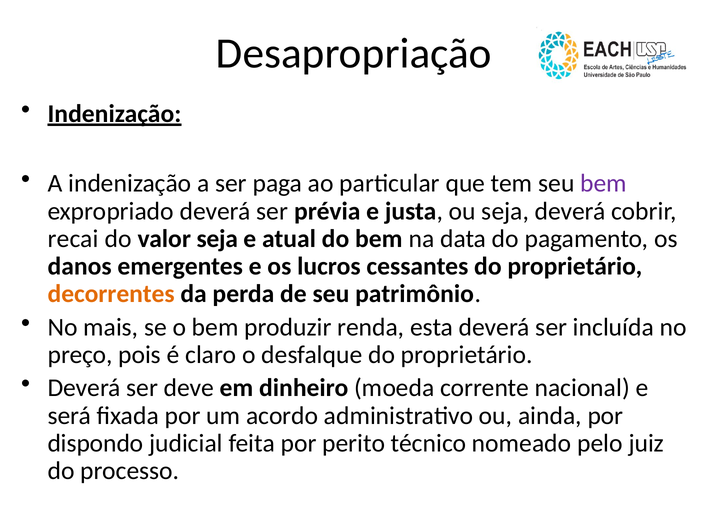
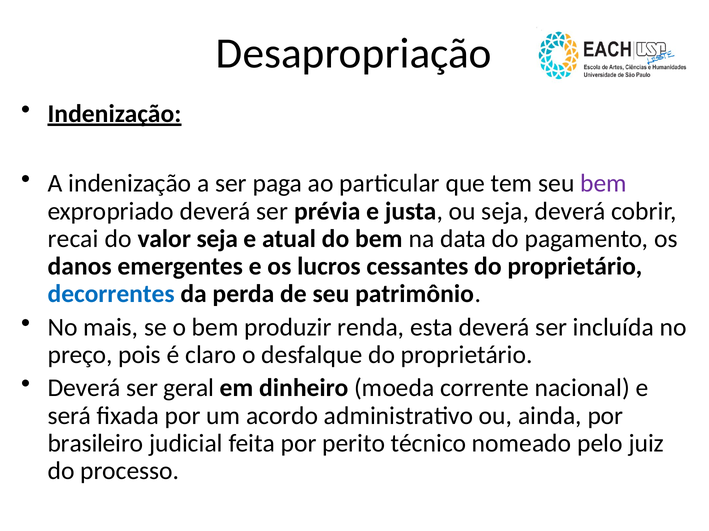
decorrentes colour: orange -> blue (111, 294)
deve: deve -> geral (189, 389)
dispondo: dispondo -> brasileiro (96, 444)
